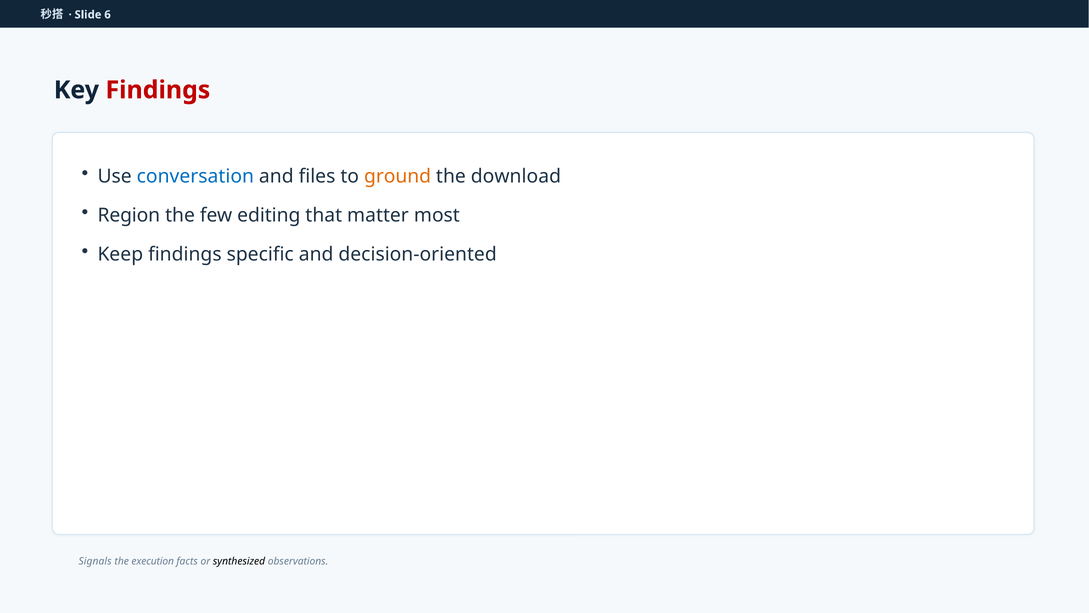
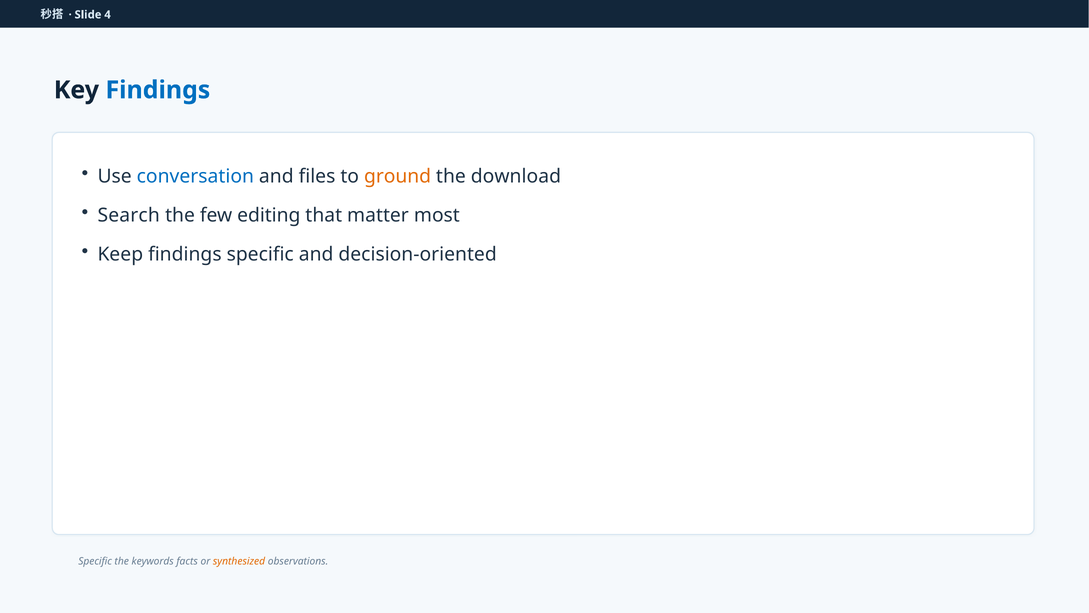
6: 6 -> 4 (108, 15)
Findings colour: red -> blue (158, 90)
Region: Region -> Search (129, 215)
Signals: Signals -> Specific (95, 561)
execution: execution -> keywords (153, 561)
synthesized colour: black -> orange (239, 561)
